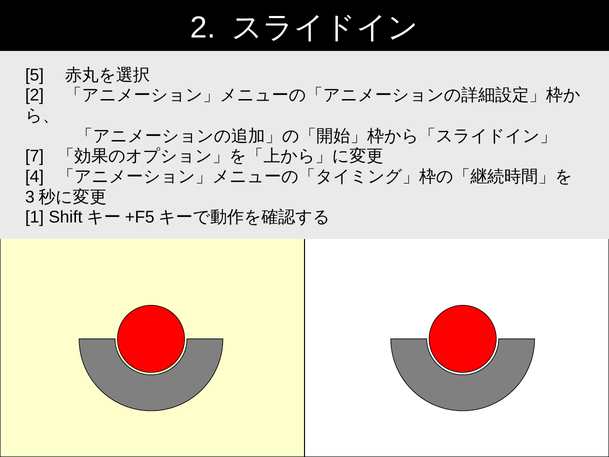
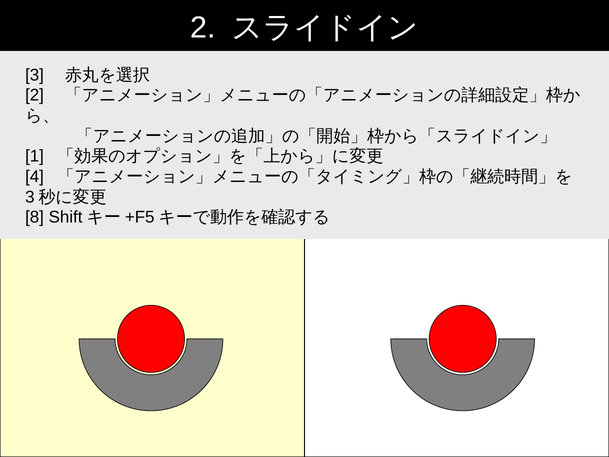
5: 5 -> 3 (35, 75)
7: 7 -> 1 (35, 156)
1: 1 -> 8 (35, 217)
